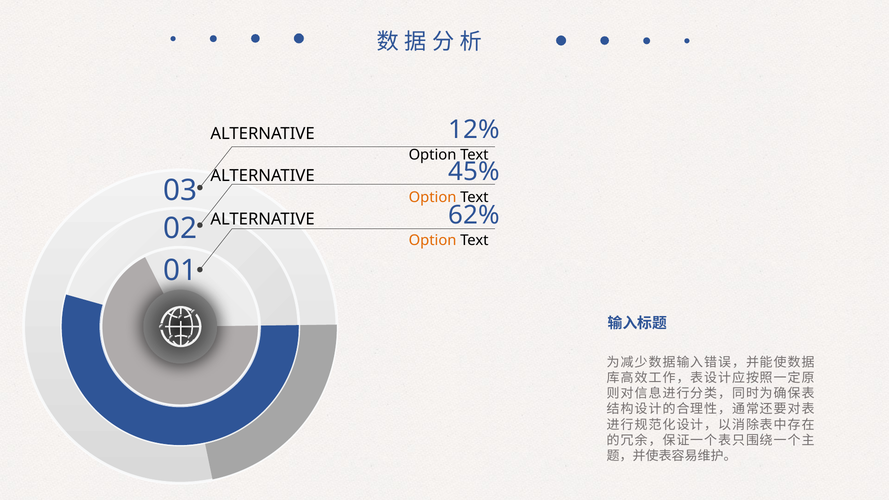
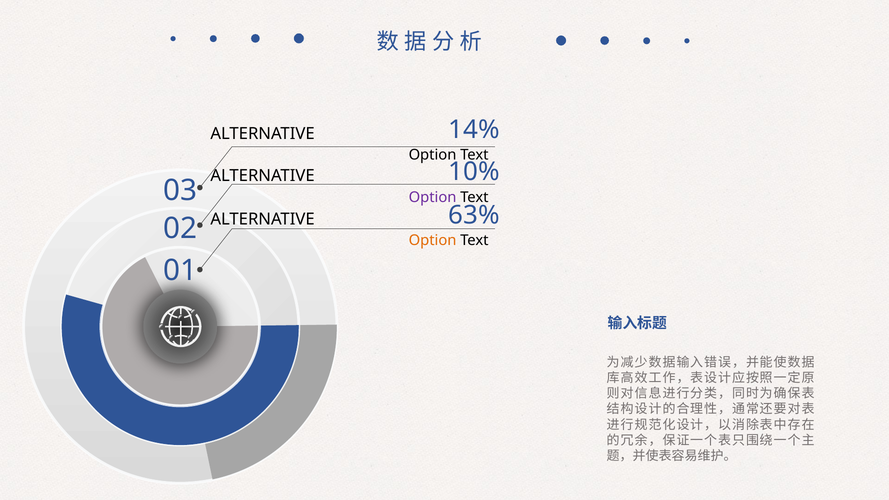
12%: 12% -> 14% (474, 129)
45%: 45% -> 10% (474, 172)
Option colour: orange -> purple (433, 197)
62%: 62% -> 63% (474, 215)
